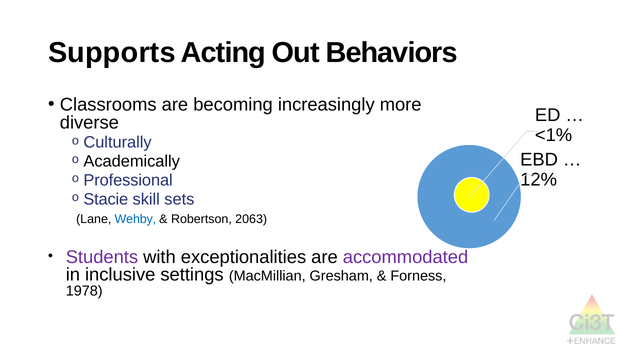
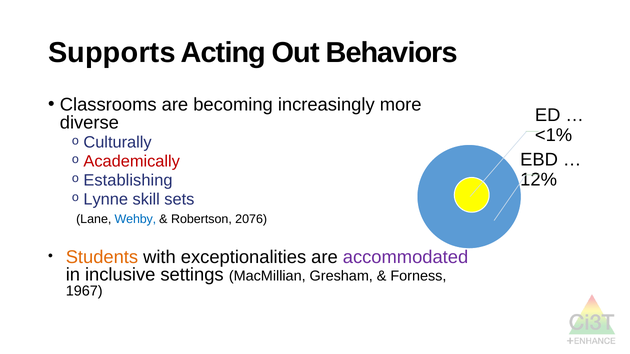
Academically colour: black -> red (132, 162)
Professional: Professional -> Establishing (128, 180)
Stacie: Stacie -> Lynne (106, 199)
2063: 2063 -> 2076 (251, 220)
Students colour: purple -> orange (102, 257)
1978: 1978 -> 1967 (84, 291)
